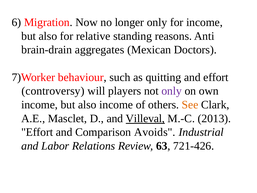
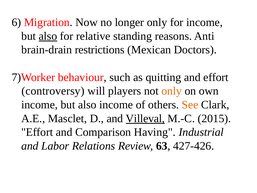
also underline: none -> present (48, 36)
aggregates: aggregates -> restrictions (100, 50)
only colour: purple -> orange (172, 91)
2013: 2013 -> 2015 (214, 118)
Avoids: Avoids -> Having (155, 132)
721-426: 721-426 -> 427-426 (194, 146)
